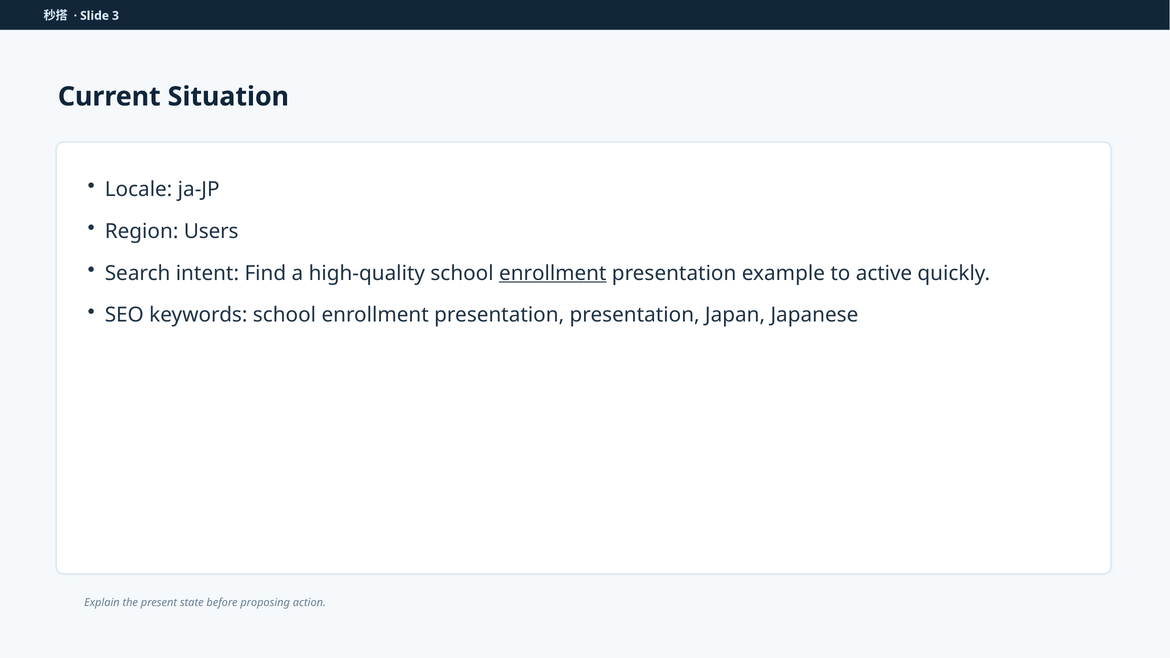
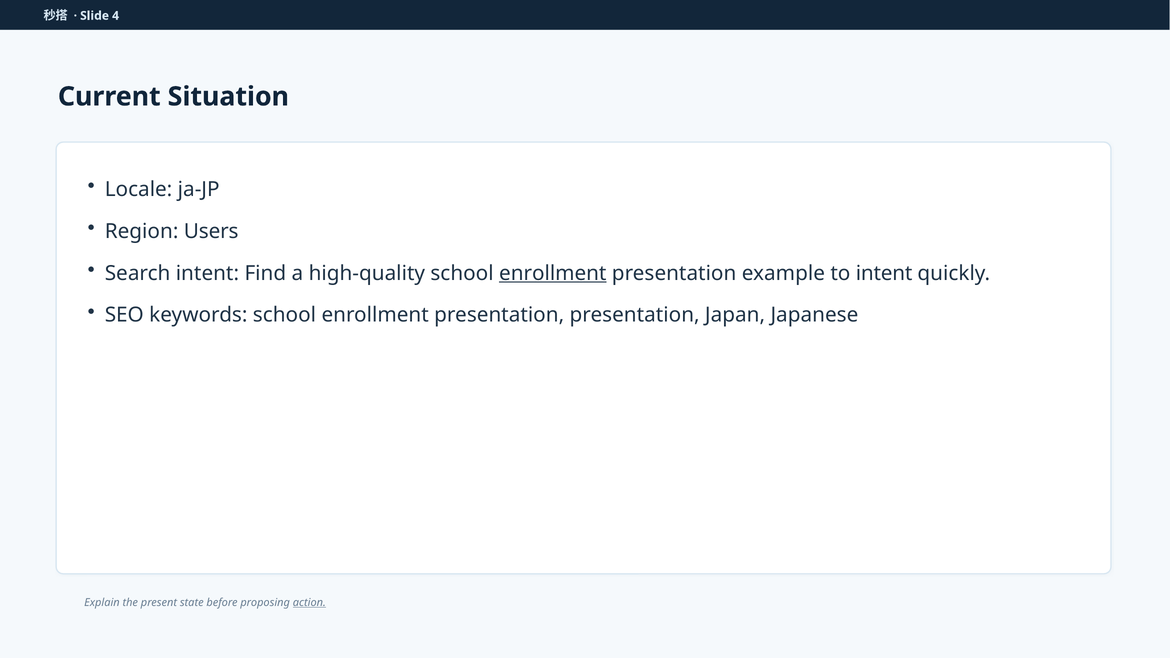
3: 3 -> 4 (116, 16)
to active: active -> intent (884, 273)
action underline: none -> present (309, 603)
